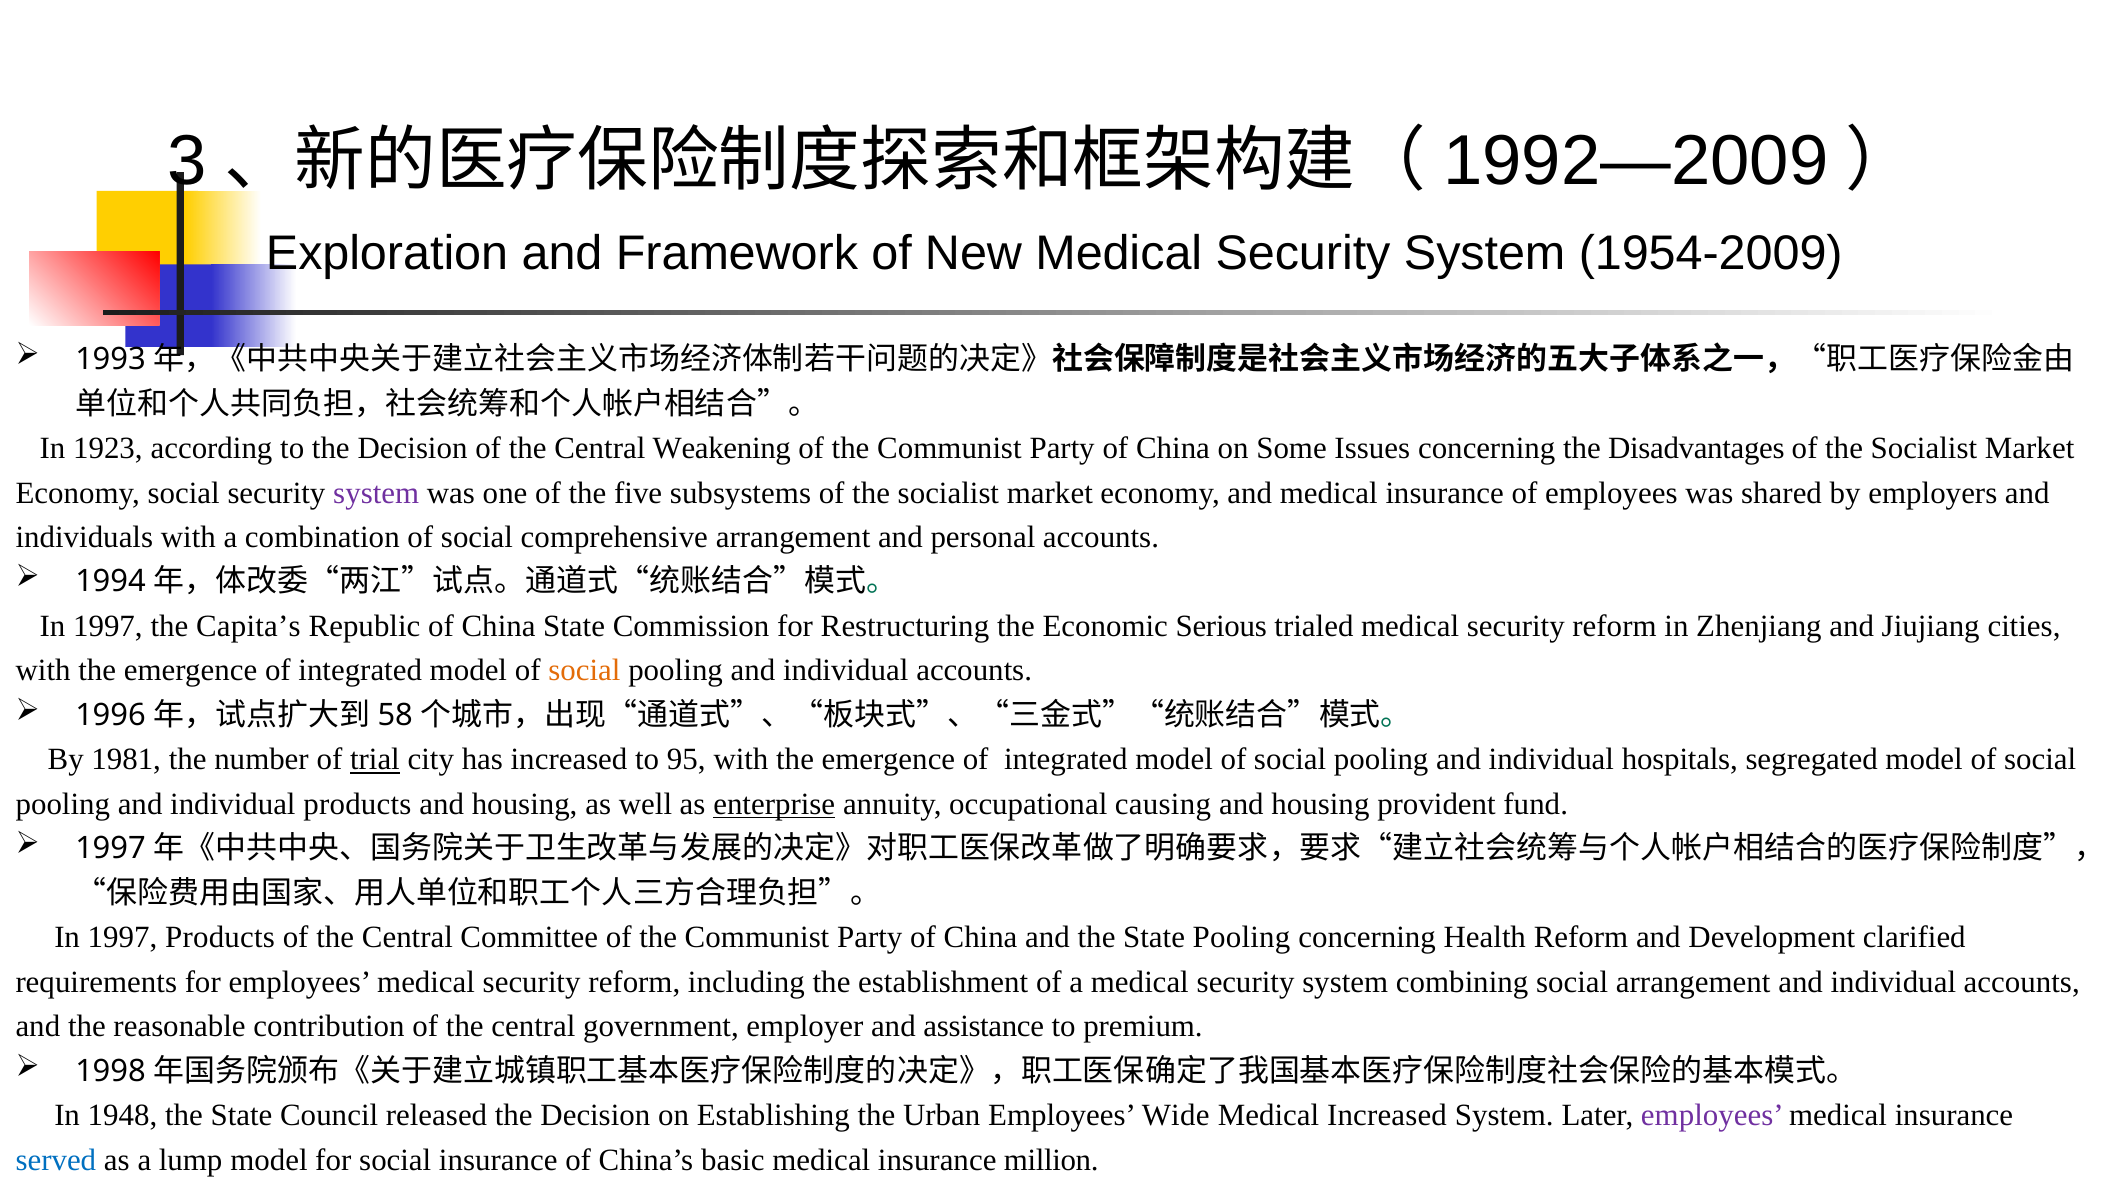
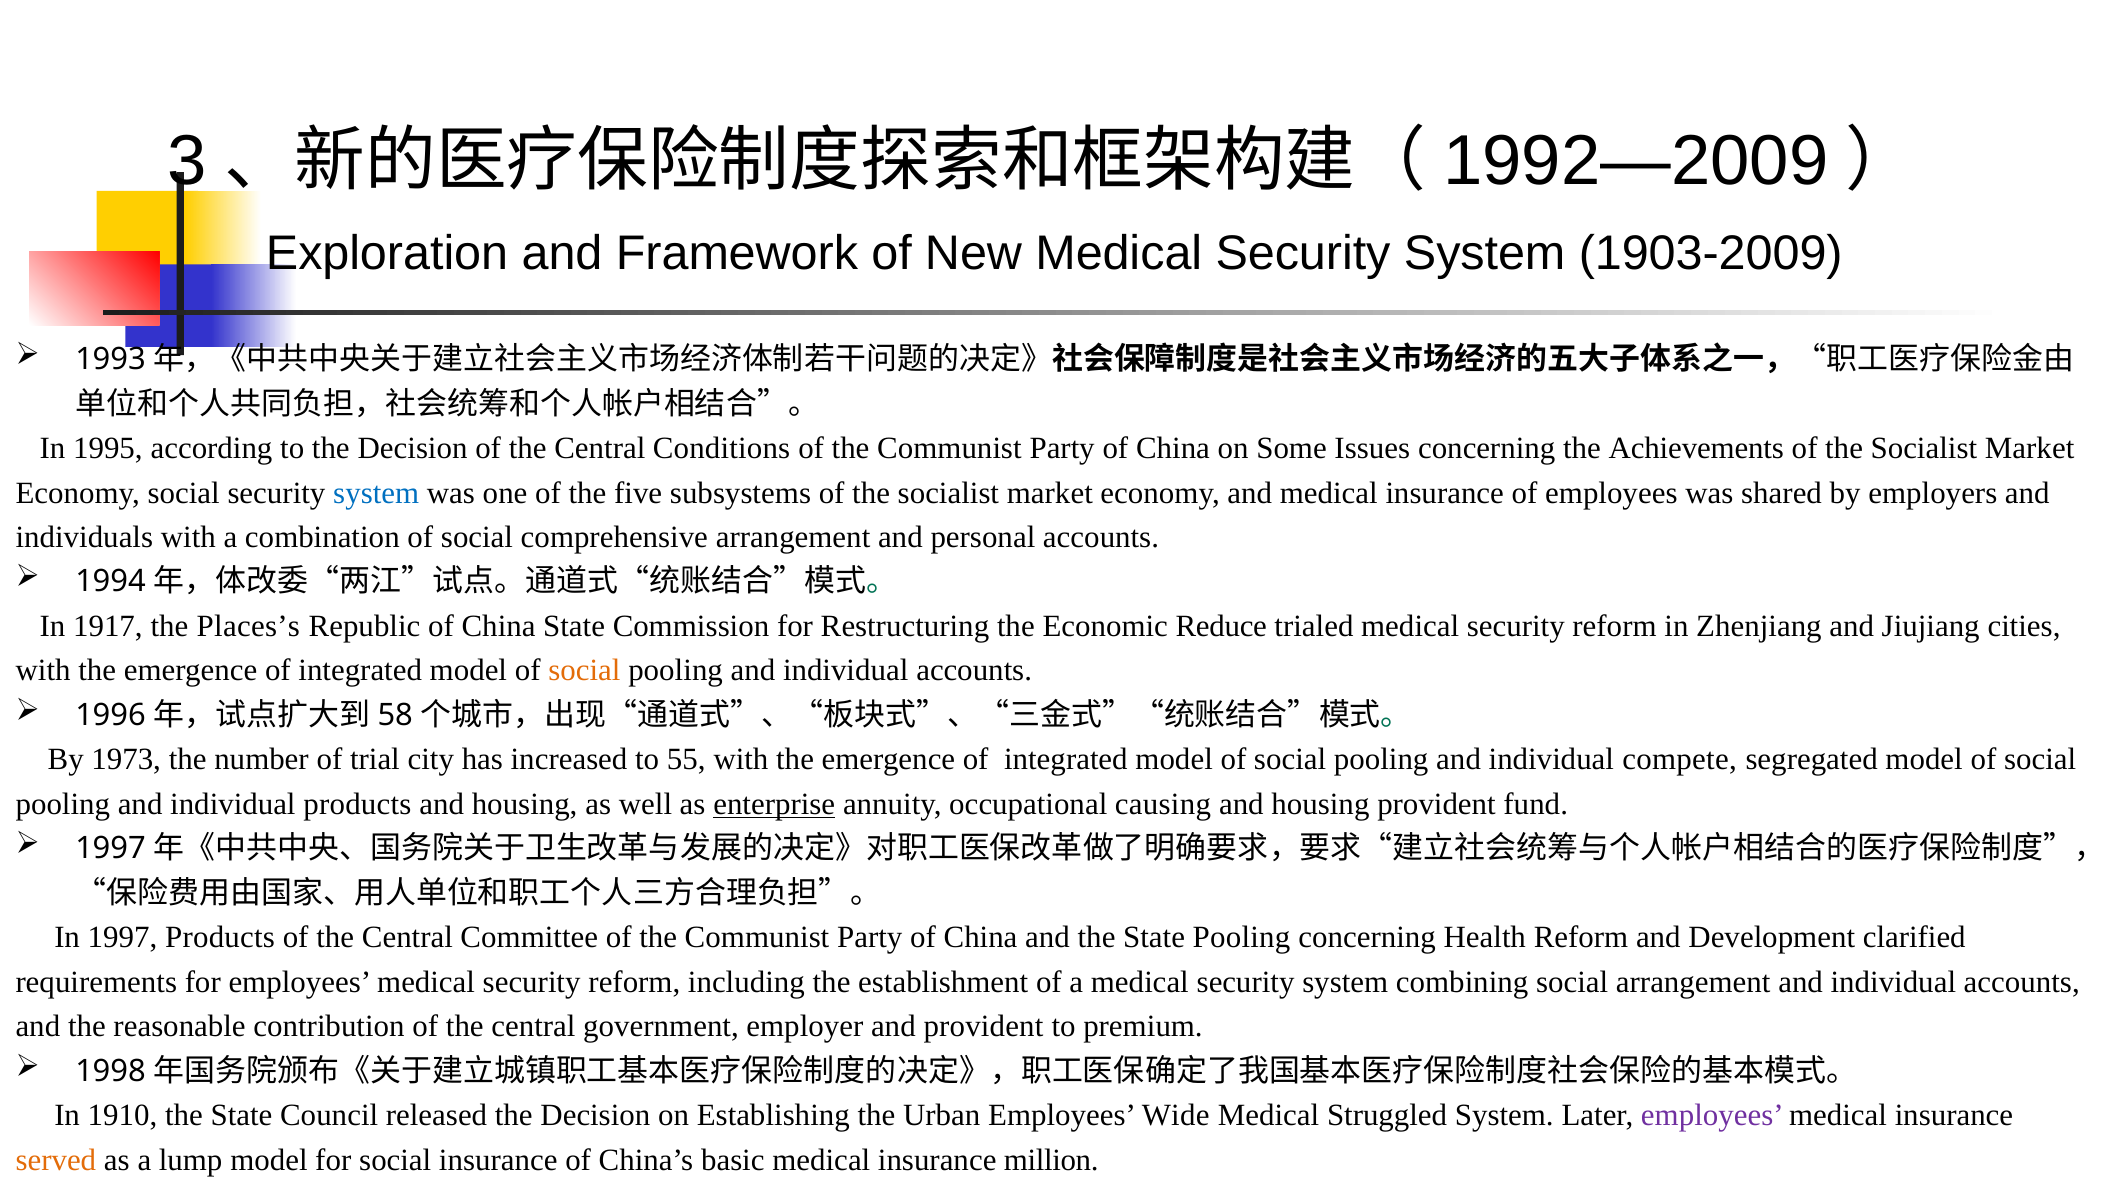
1954-2009: 1954-2009 -> 1903-2009 (1711, 253)
1923: 1923 -> 1995 (108, 448)
Weakening: Weakening -> Conditions (722, 448)
Disadvantages: Disadvantages -> Achievements (1696, 448)
system colour: purple -> blue (376, 493)
1997: 1997 -> 1917 (108, 626)
Capita’s: Capita’s -> Places’s (248, 626)
Serious: Serious -> Reduce (1221, 626)
1981: 1981 -> 1973 (126, 760)
trial underline: present -> none (375, 760)
95: 95 -> 55 (686, 760)
hospitals: hospitals -> compete (1680, 760)
and assistance: assistance -> provident (984, 1027)
1948: 1948 -> 1910 (122, 1116)
Medical Increased: Increased -> Struggled (1387, 1116)
served colour: blue -> orange (56, 1160)
